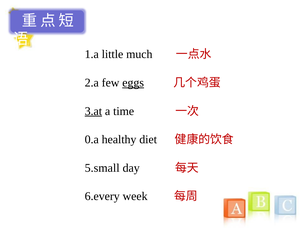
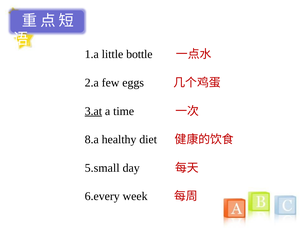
much: much -> bottle (139, 54)
eggs underline: present -> none (133, 83)
0.a: 0.a -> 8.a (92, 140)
